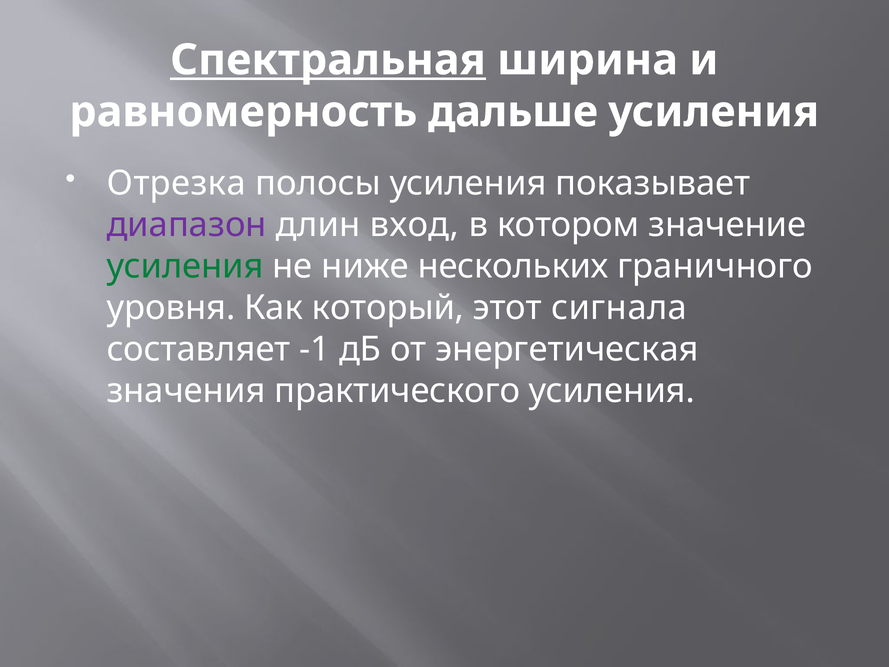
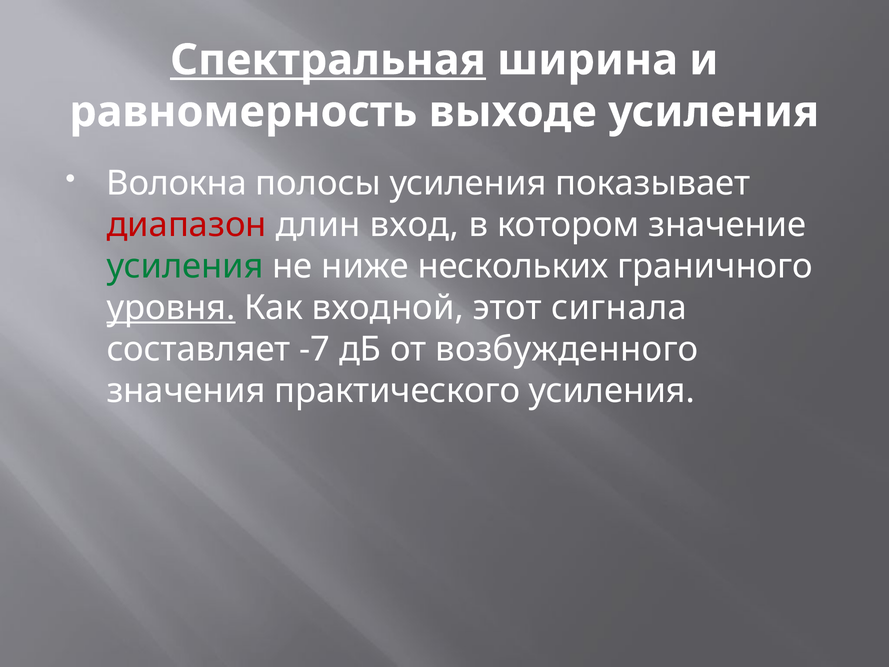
дальше: дальше -> выходе (513, 112)
Отрезка: Отрезка -> Волокна (177, 183)
диапазон colour: purple -> red (187, 225)
уровня underline: none -> present (171, 308)
который: который -> входной (388, 308)
-1: -1 -> -7 (315, 349)
энергетическая: энергетическая -> возбужденного (567, 349)
